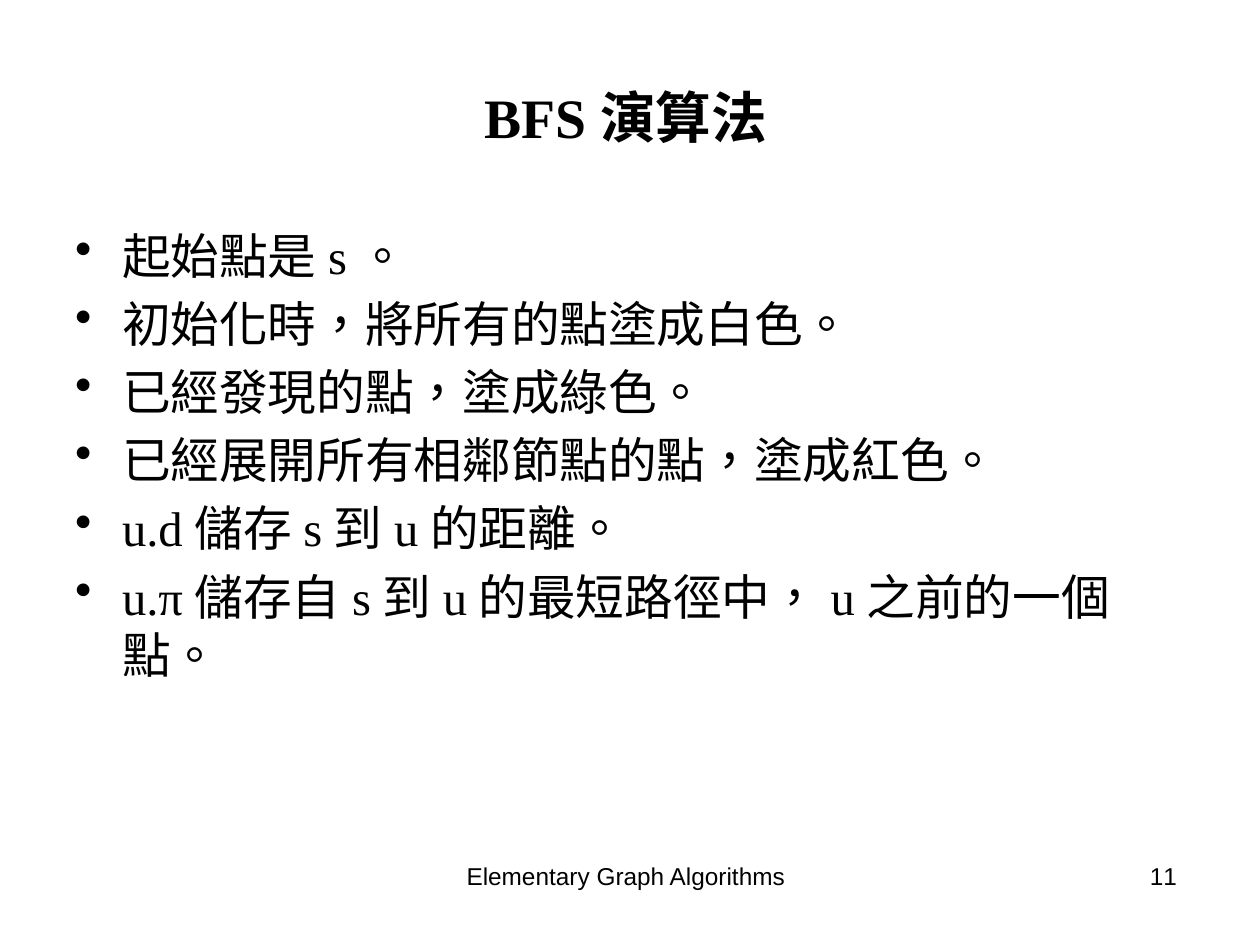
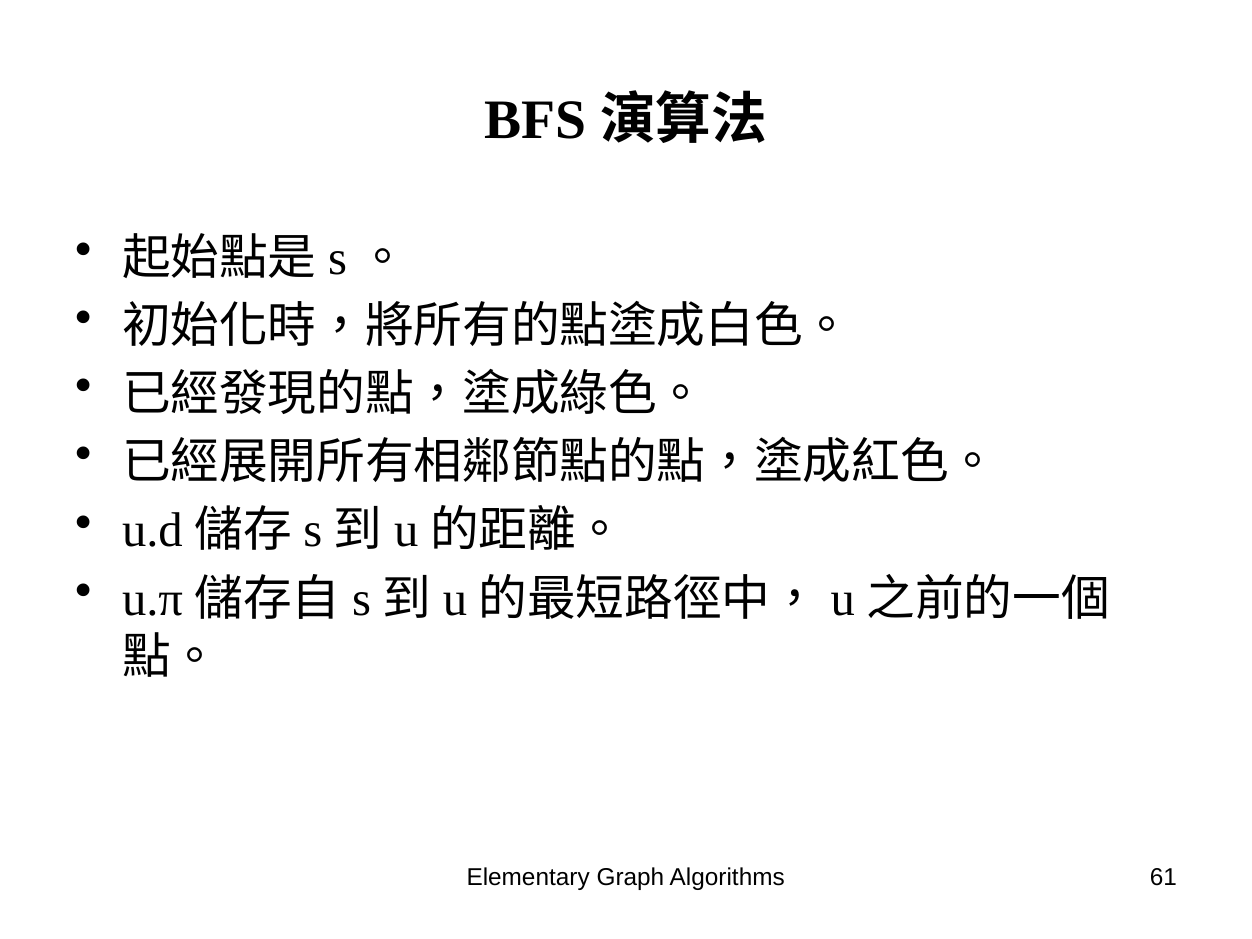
11: 11 -> 61 (1163, 878)
